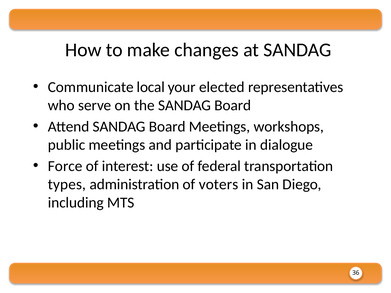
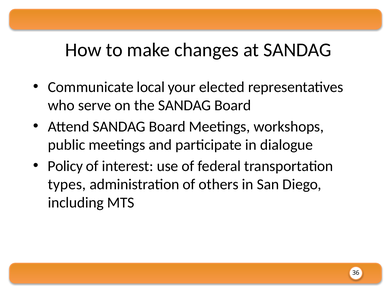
Force: Force -> Policy (65, 166)
voters: voters -> others (219, 184)
